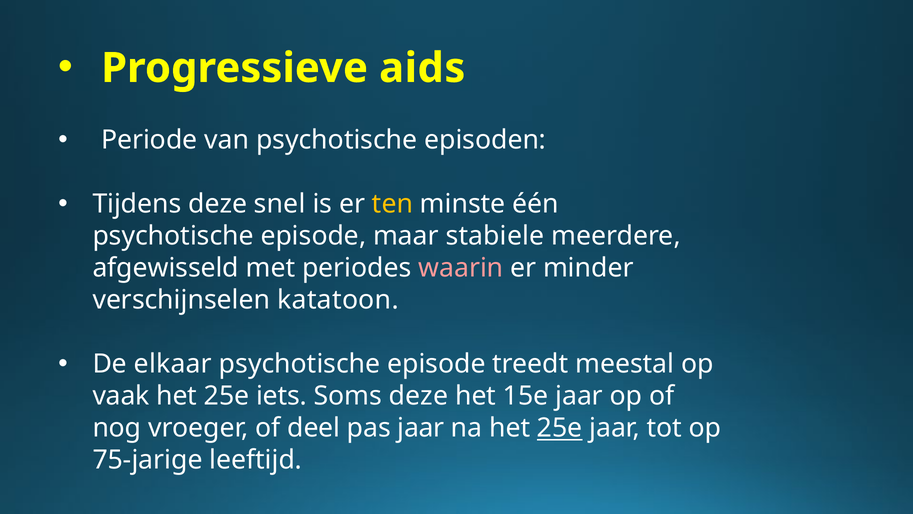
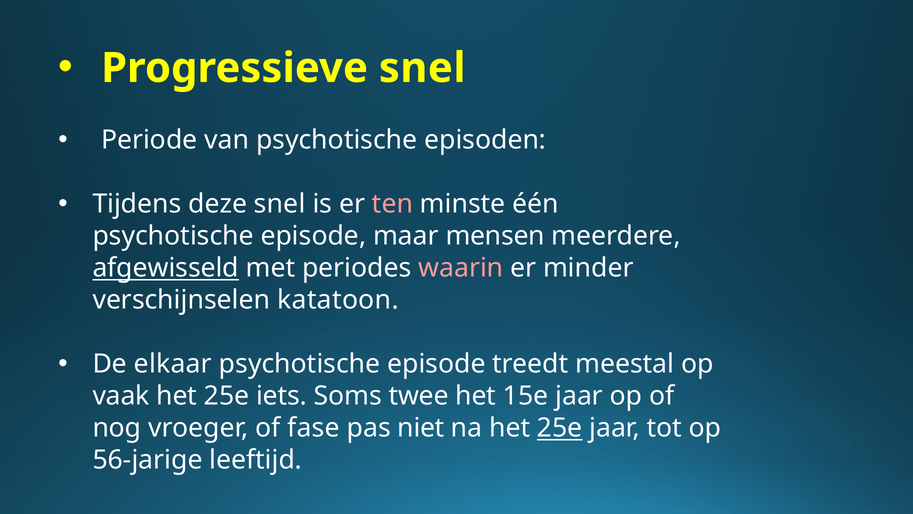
Progressieve aids: aids -> snel (422, 68)
ten colour: yellow -> pink (392, 204)
stabiele: stabiele -> mensen (495, 236)
afgewisseld underline: none -> present (166, 268)
Soms deze: deze -> twee (419, 396)
deel: deel -> fase (314, 428)
pas jaar: jaar -> niet (421, 428)
75-jarige: 75-jarige -> 56-jarige (148, 460)
